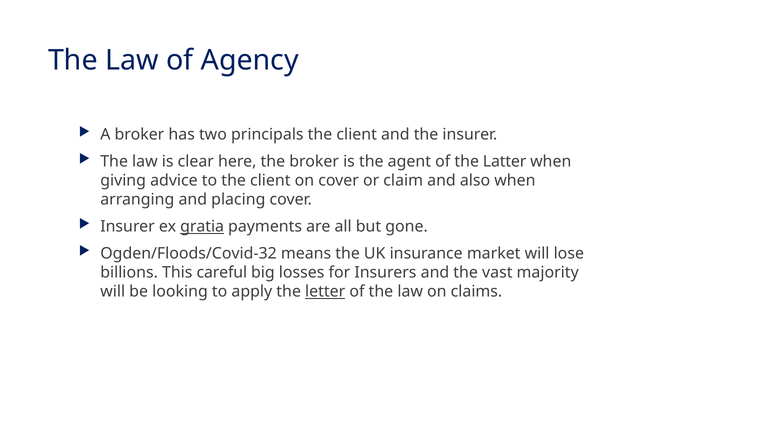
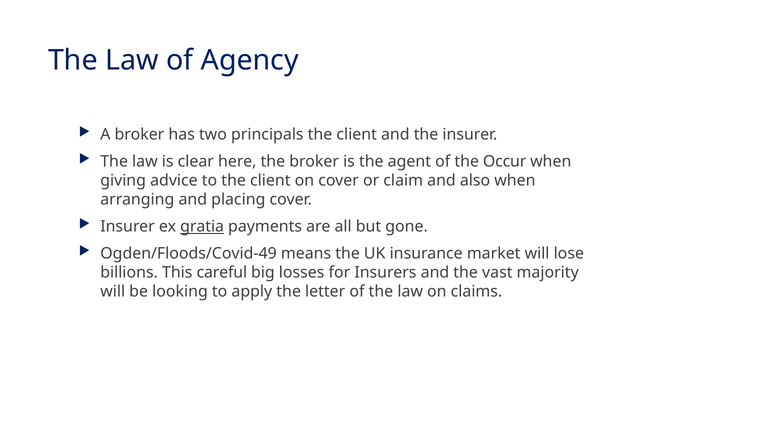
Latter: Latter -> Occur (505, 161)
Ogden/Floods/Covid-32: Ogden/Floods/Covid-32 -> Ogden/Floods/Covid-49 (189, 254)
letter underline: present -> none (325, 292)
